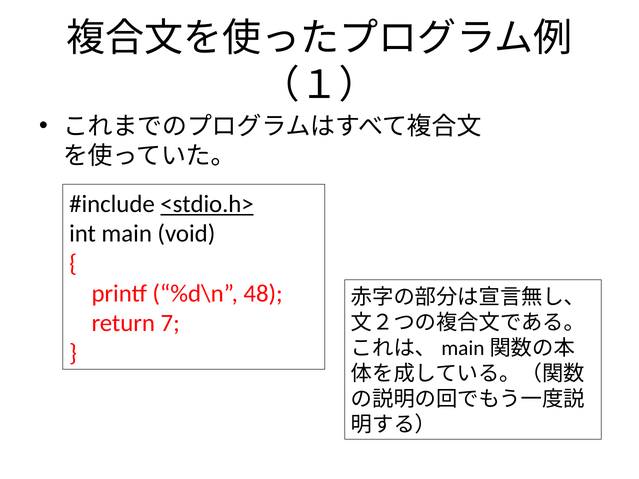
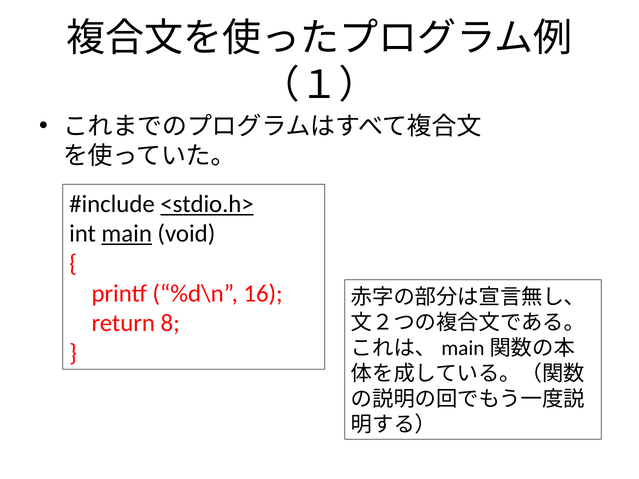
main underline: none -> present (127, 234)
48: 48 -> 16 (263, 294)
7: 7 -> 8 (170, 323)
